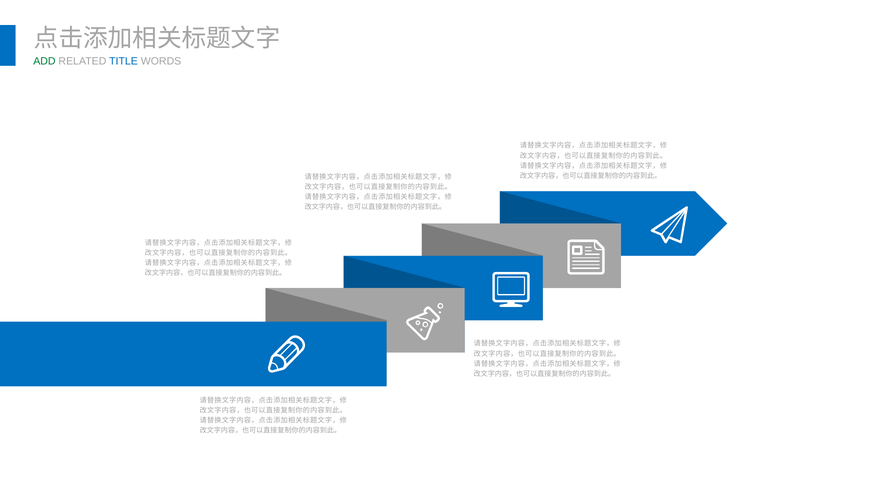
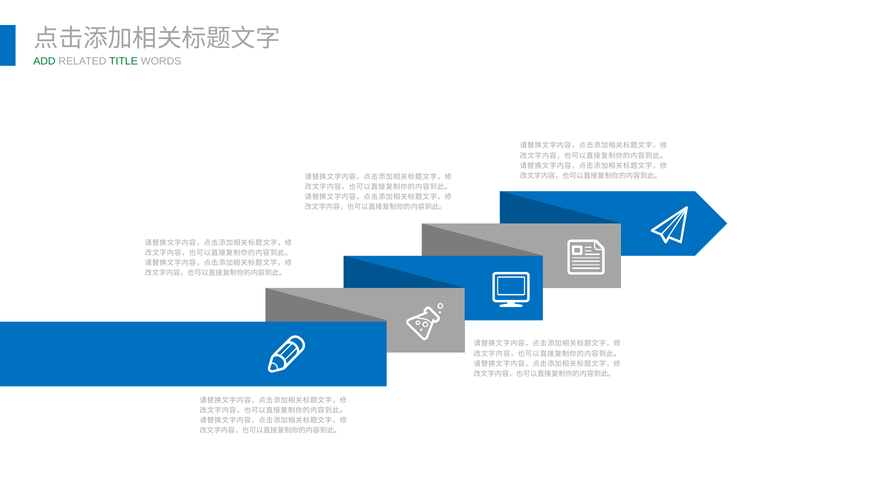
TITLE colour: blue -> green (124, 61)
